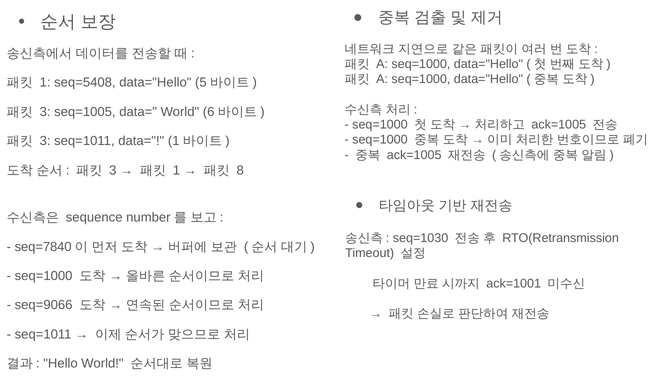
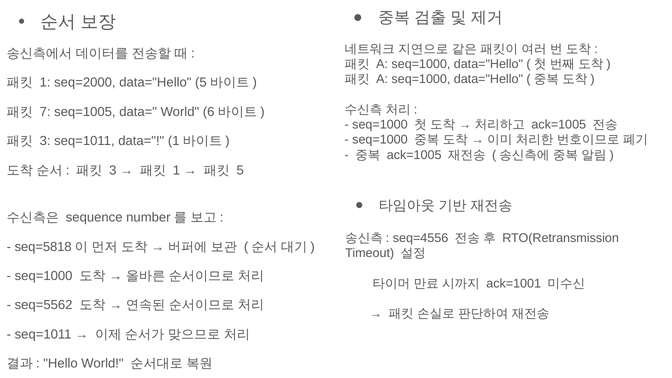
seq=5408: seq=5408 -> seq=2000 (85, 83)
3: 3 -> 7 (45, 112)
8: 8 -> 5 (240, 170)
seq=1030: seq=1030 -> seq=4556 (421, 238)
seq=7840: seq=7840 -> seq=5818 (43, 247)
seq=9066: seq=9066 -> seq=5562 (44, 305)
